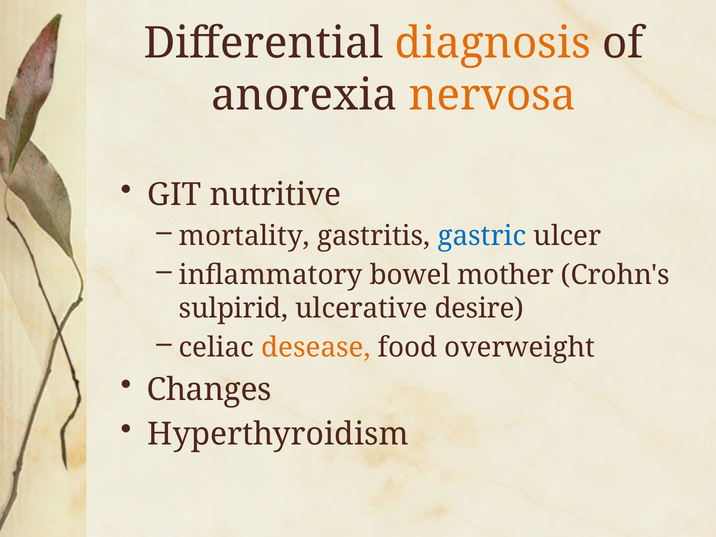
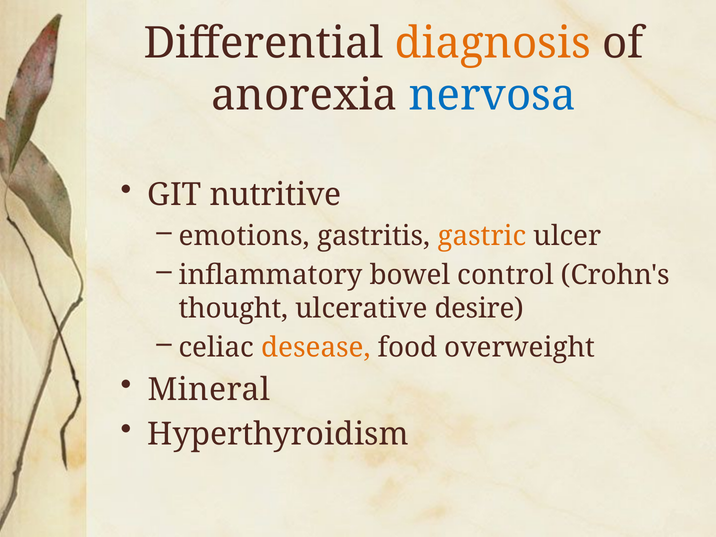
nervosa colour: orange -> blue (492, 96)
mortality: mortality -> emotions (244, 236)
gastric colour: blue -> orange (482, 236)
mother: mother -> control (506, 275)
sulpirid: sulpirid -> thought (233, 308)
Changes: Changes -> Mineral (209, 390)
